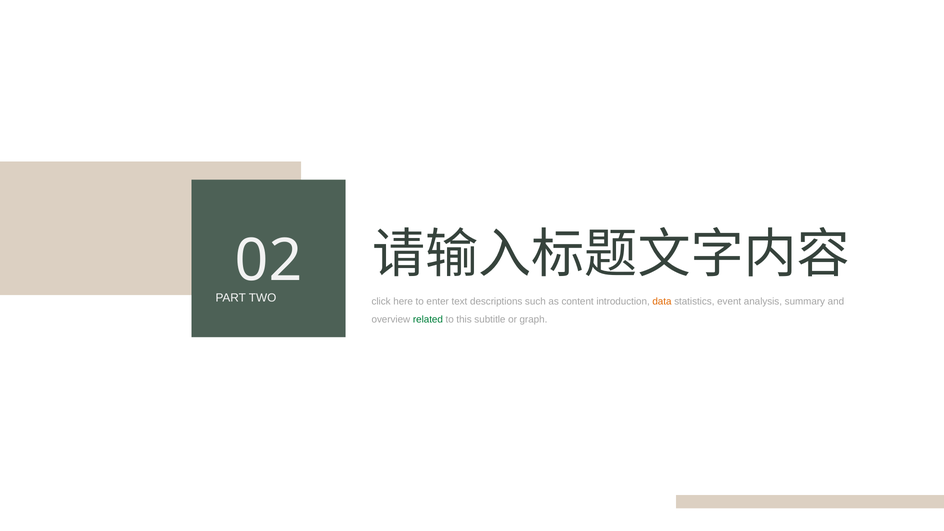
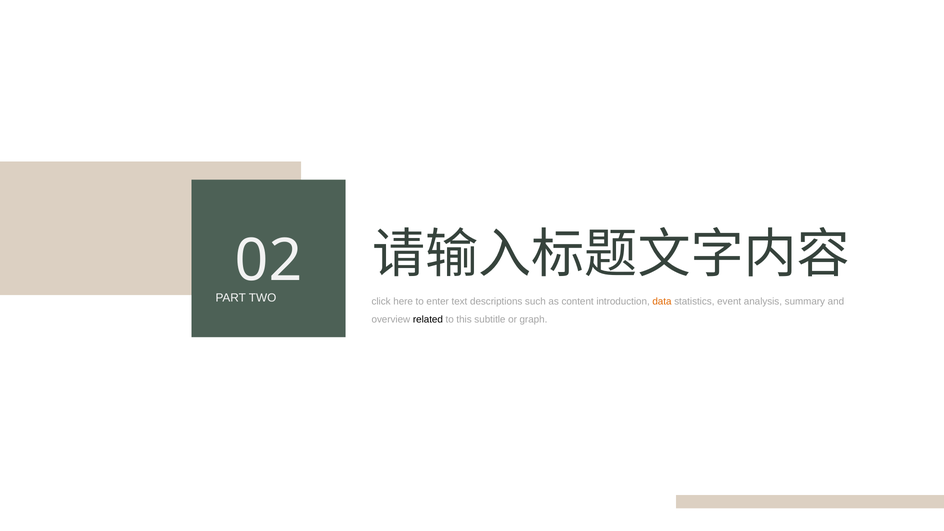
related colour: green -> black (428, 319)
